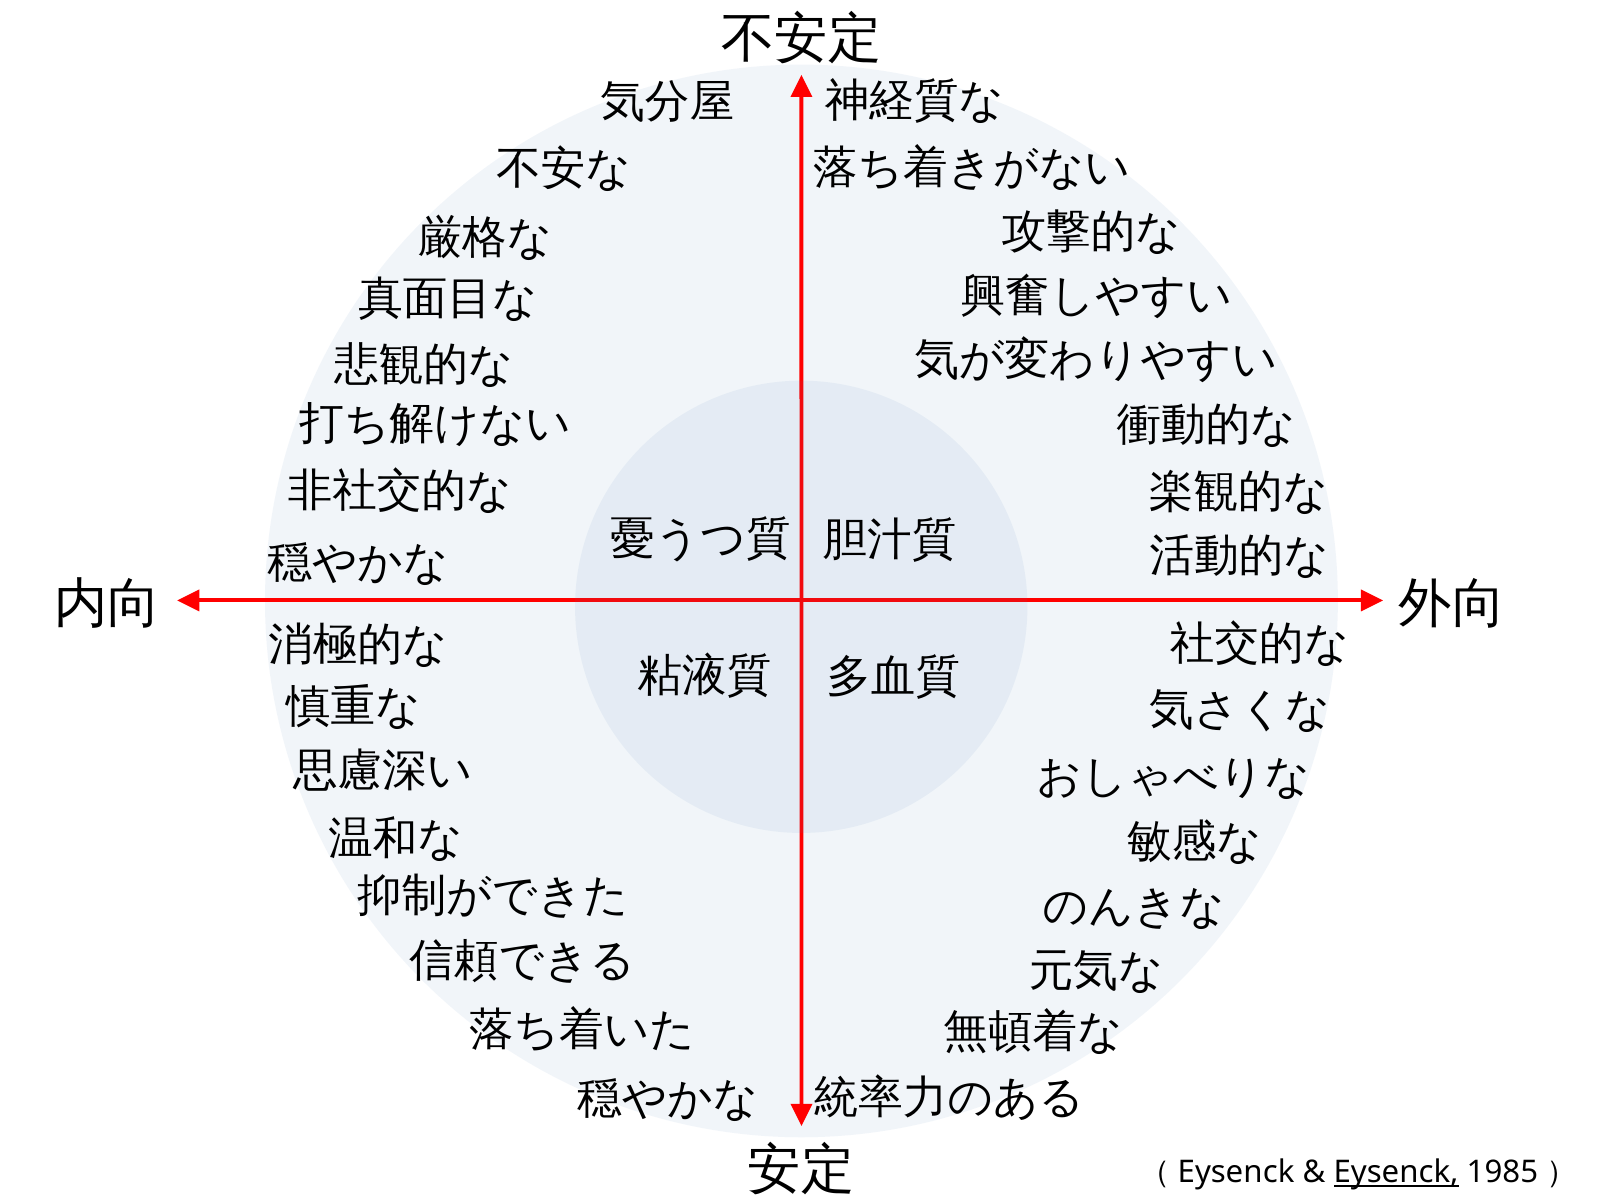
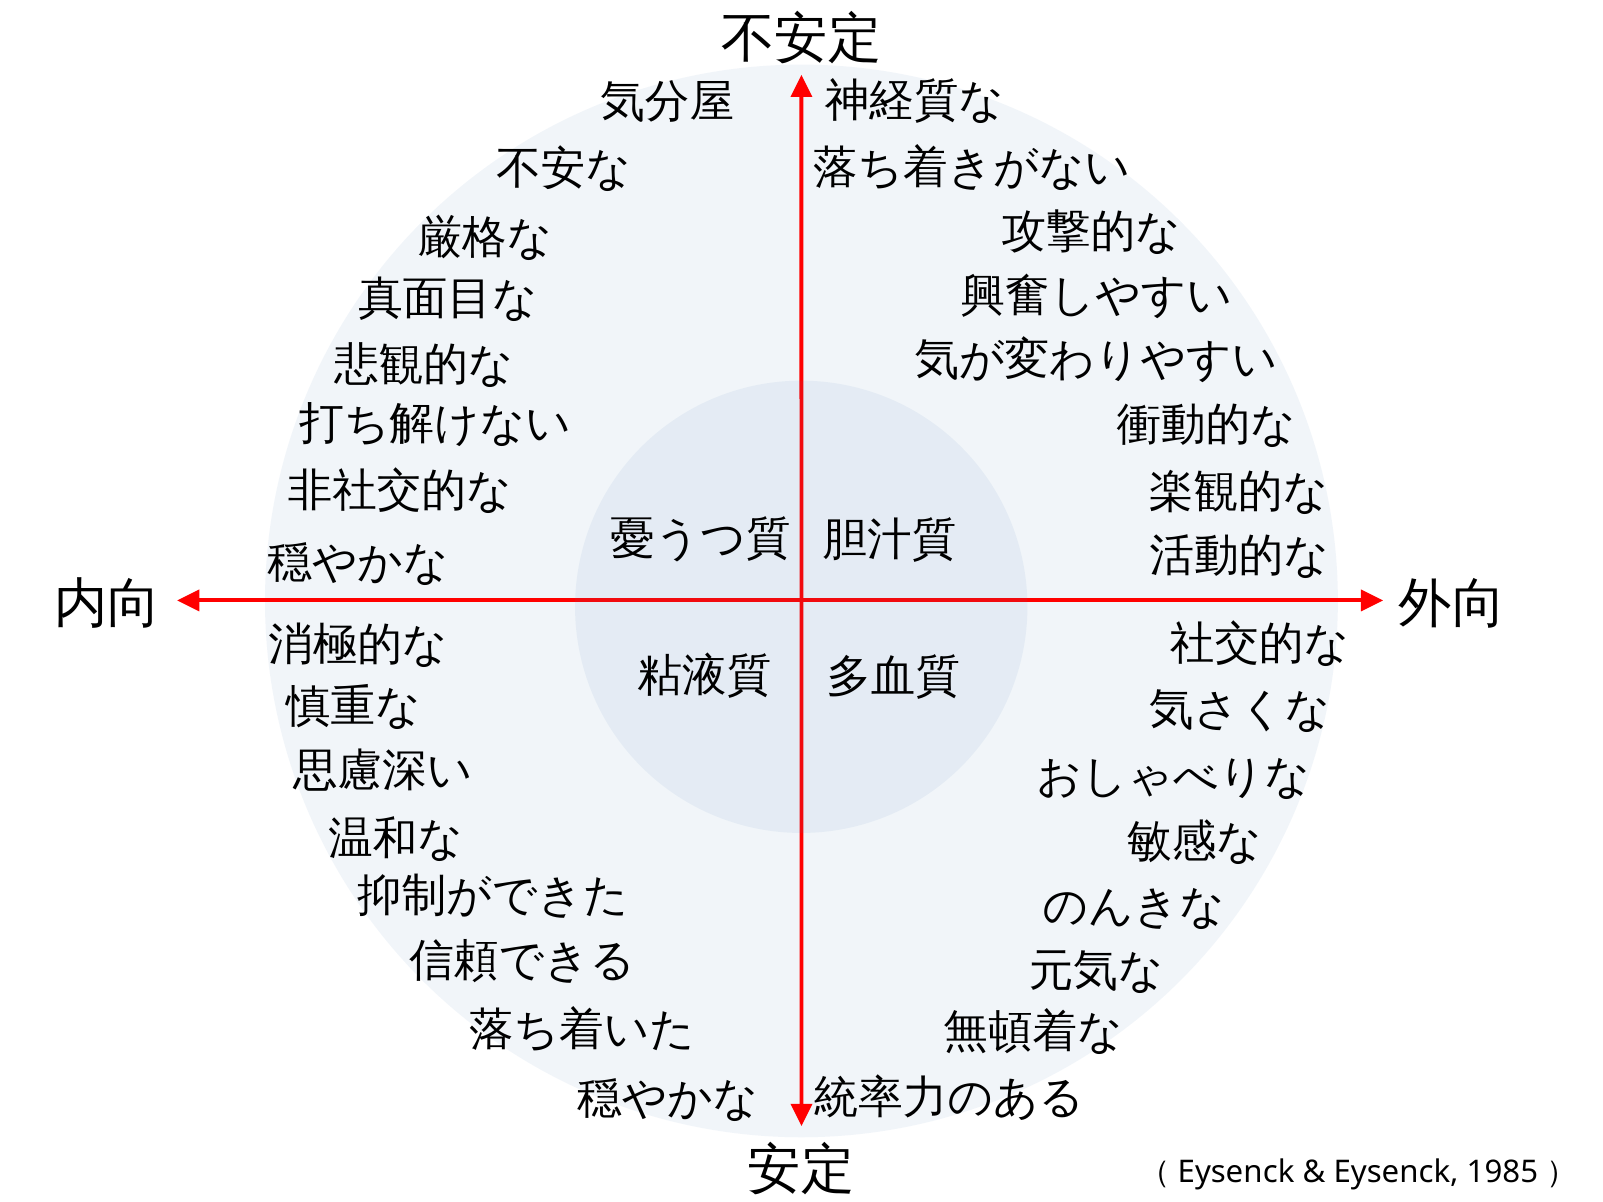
Eysenck underline: present -> none (1396, 1173)
